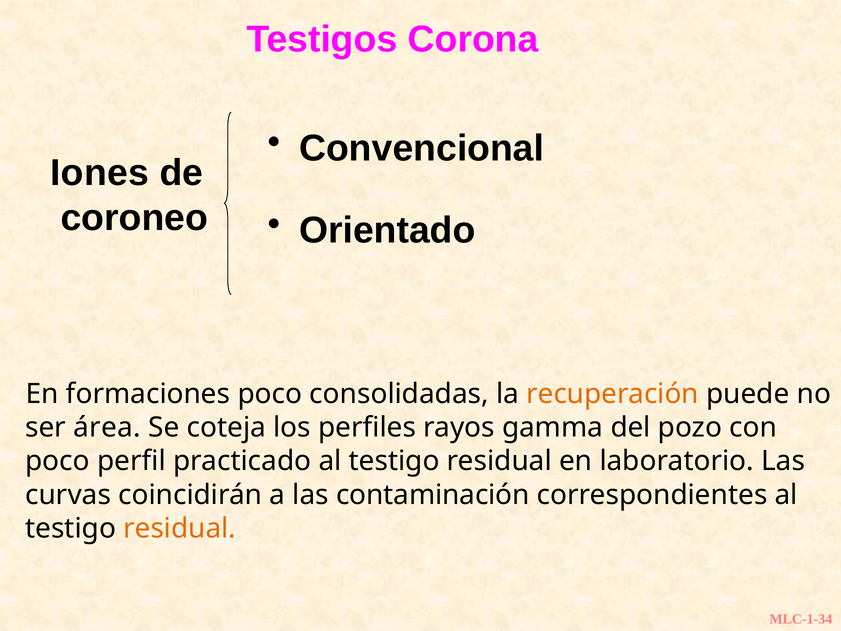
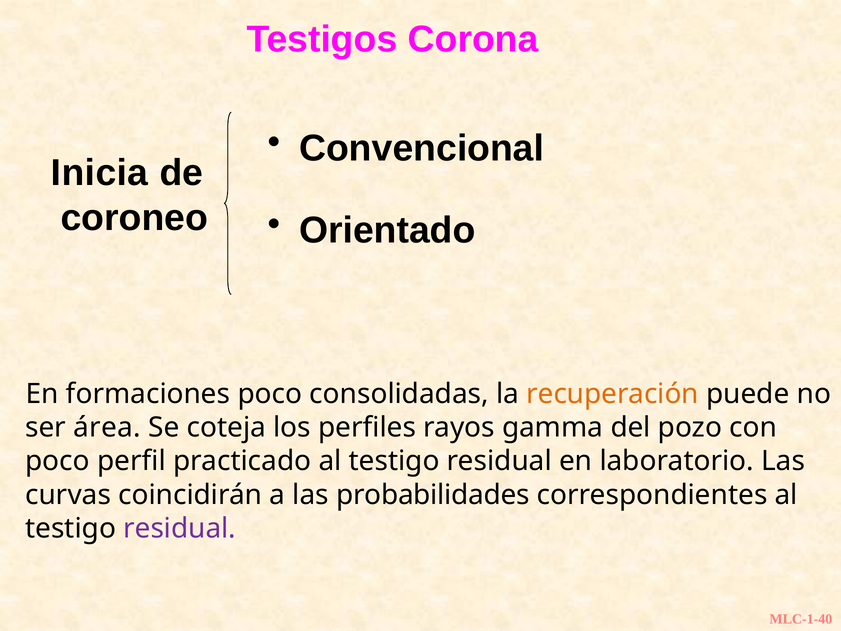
Iones: Iones -> Inicia (100, 173)
contaminación: contaminación -> probabilidades (433, 495)
residual colour: orange -> purple (180, 528)
MLC-1-34: MLC-1-34 -> MLC-1-40 (801, 619)
